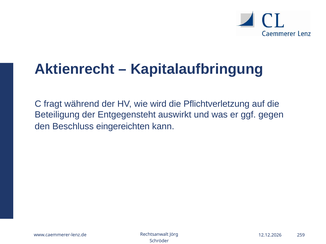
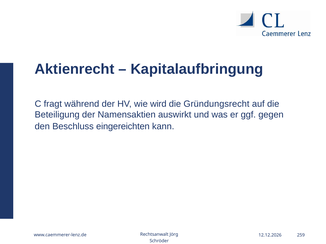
Pflichtverletzung: Pflichtverletzung -> Gründungsrecht (216, 104)
Entgegensteht: Entgegensteht -> Namensaktien (127, 115)
